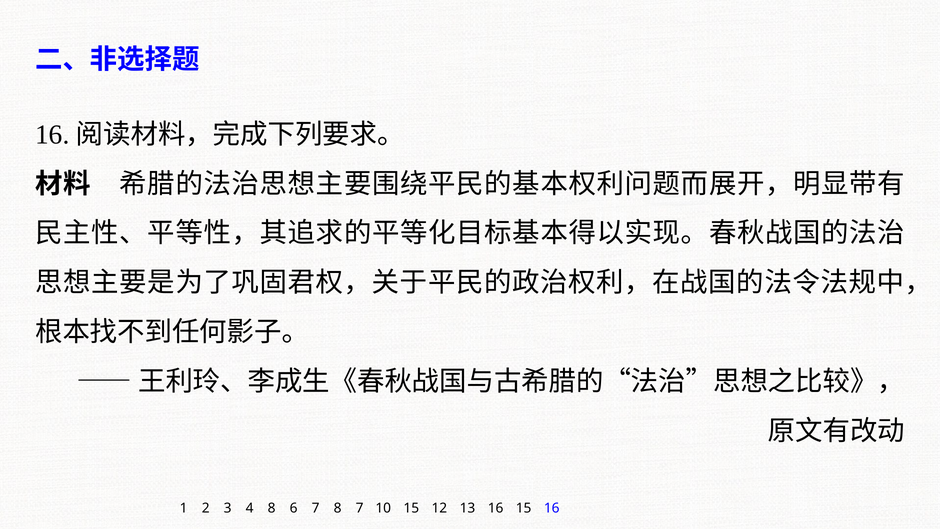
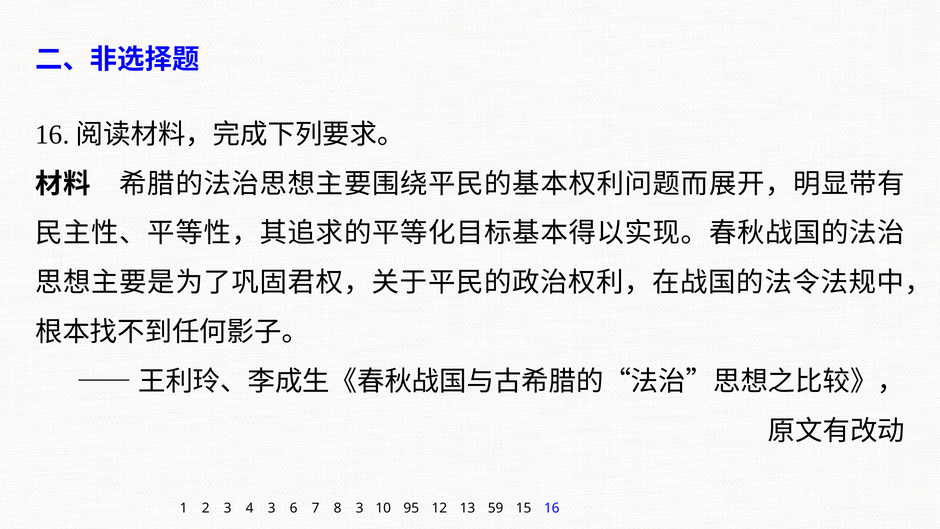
4 8: 8 -> 3 (272, 508)
8 7: 7 -> 3 (360, 508)
10 15: 15 -> 95 (411, 508)
13 16: 16 -> 59 (496, 508)
